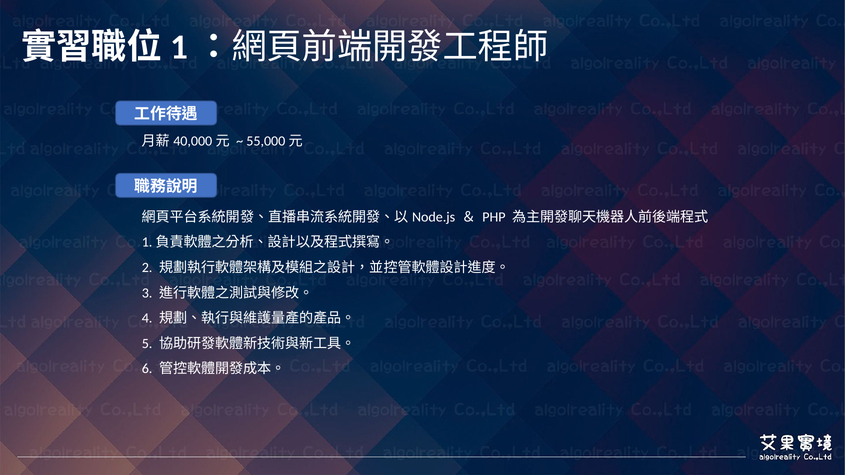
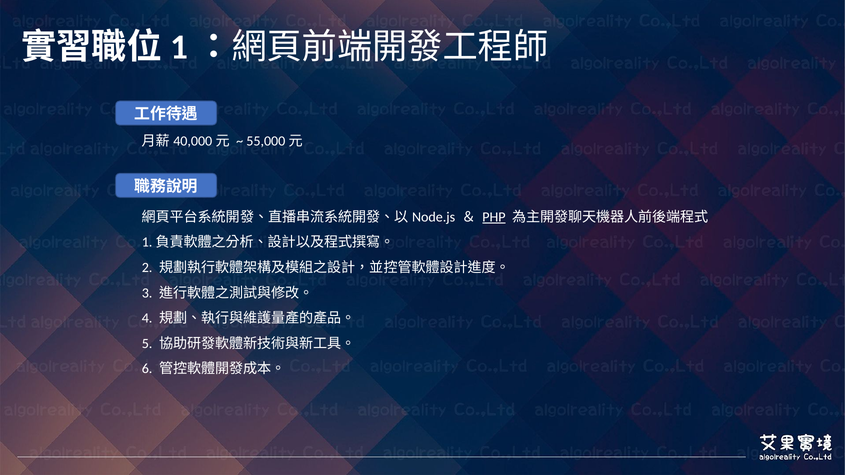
PHP underline: none -> present (494, 217)
